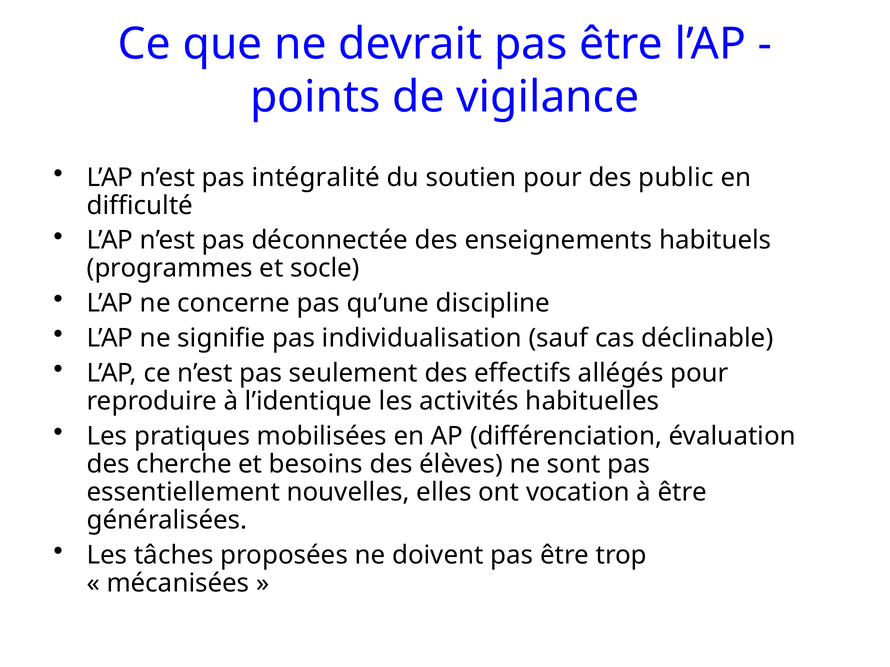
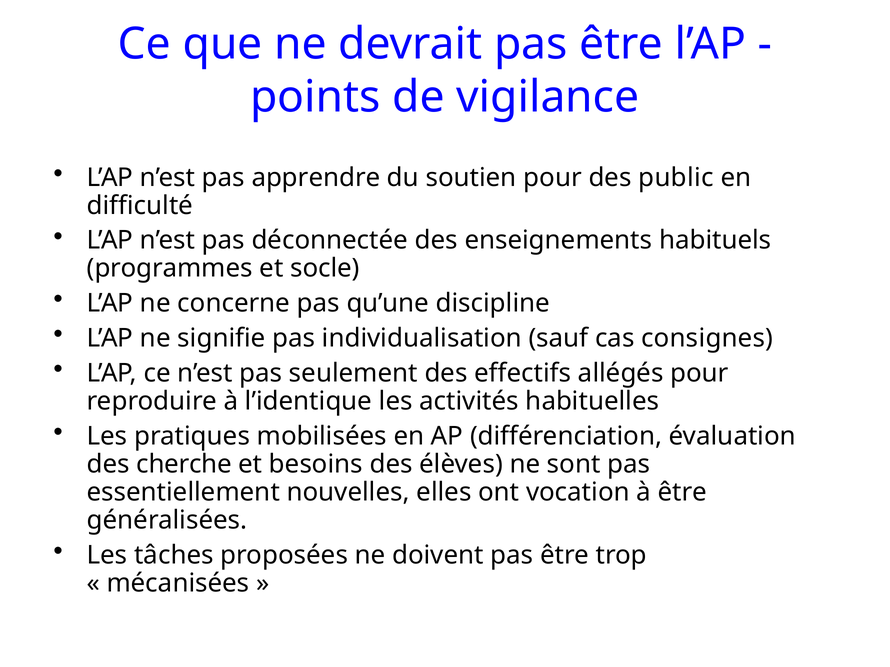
intégralité: intégralité -> apprendre (316, 178)
déclinable: déclinable -> consignes (707, 338)
